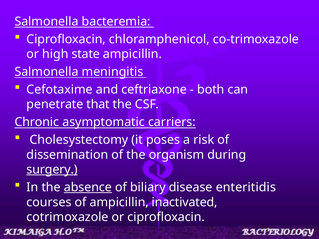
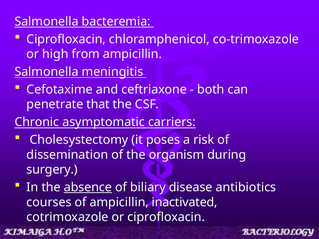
state: state -> from (86, 54)
surgery underline: present -> none (52, 170)
enteritidis: enteritidis -> antibiotics (246, 188)
